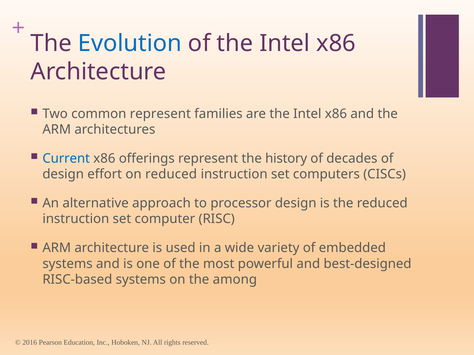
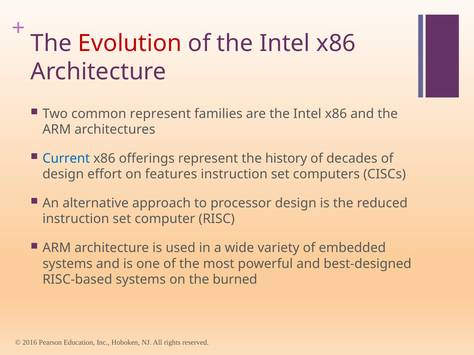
Evolution colour: blue -> red (130, 43)
on reduced: reduced -> features (171, 174)
among: among -> burned (235, 280)
